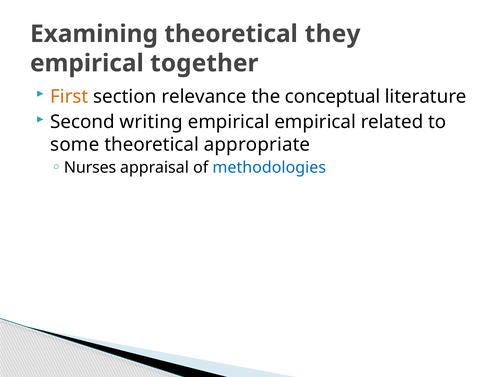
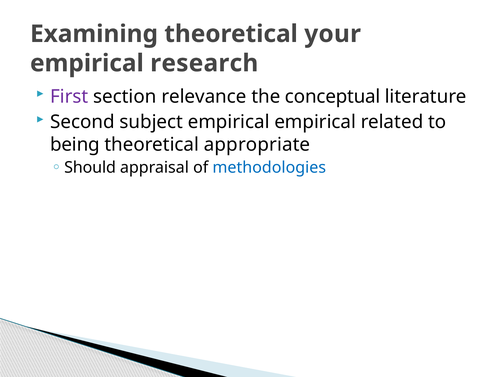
they: they -> your (333, 34)
together: together -> research (204, 63)
First colour: orange -> purple (69, 96)
writing: writing -> subject (151, 122)
some: some -> being (75, 144)
Nurses: Nurses -> Should (90, 167)
